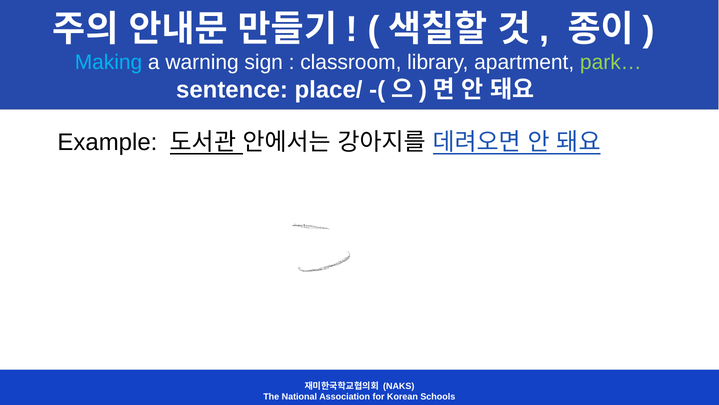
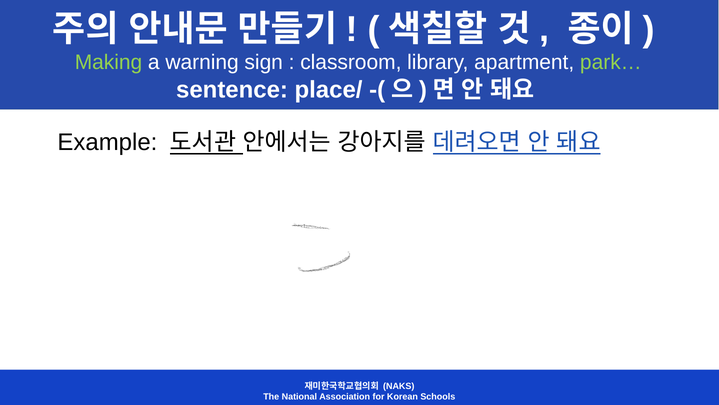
Making colour: light blue -> light green (108, 62)
